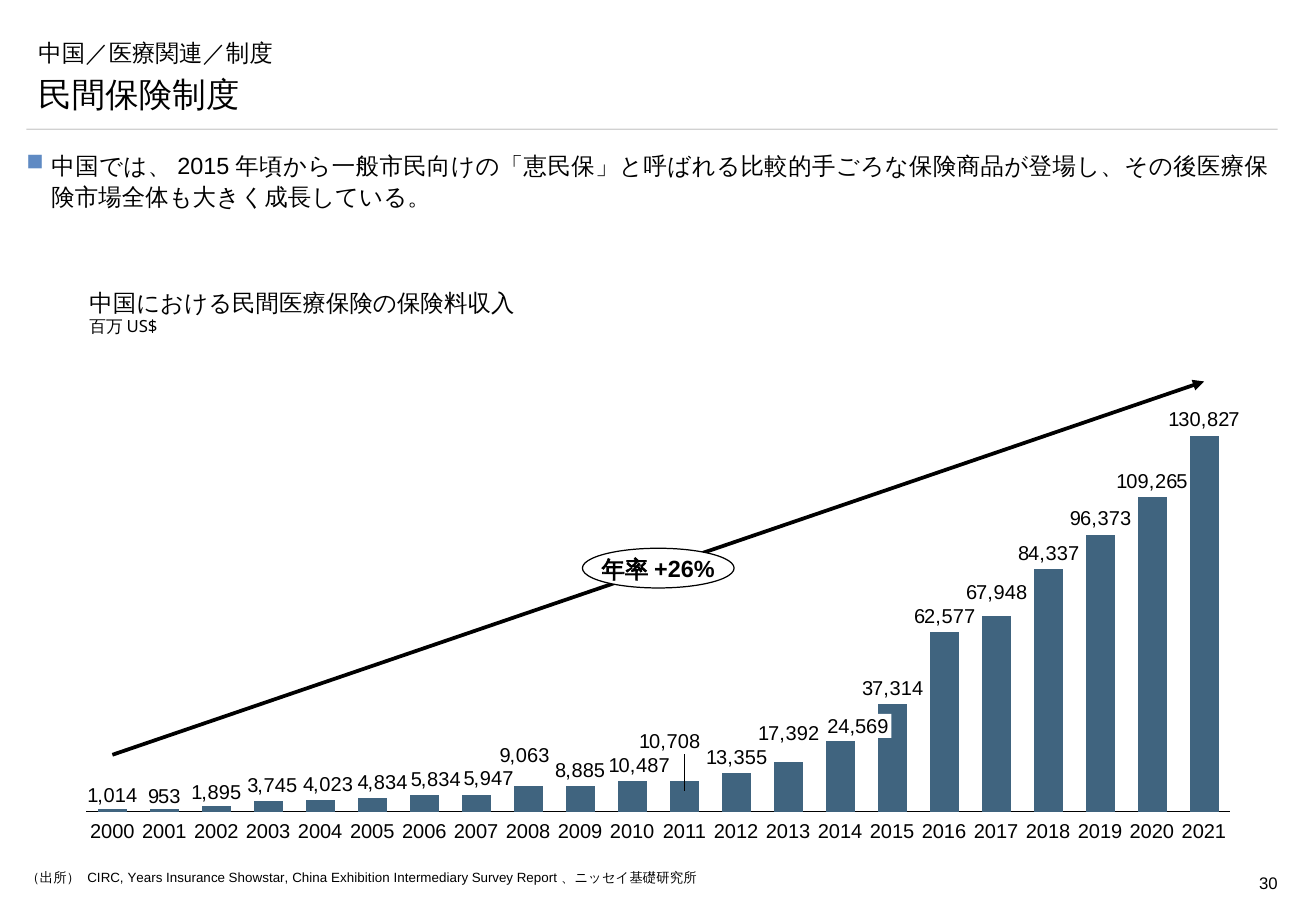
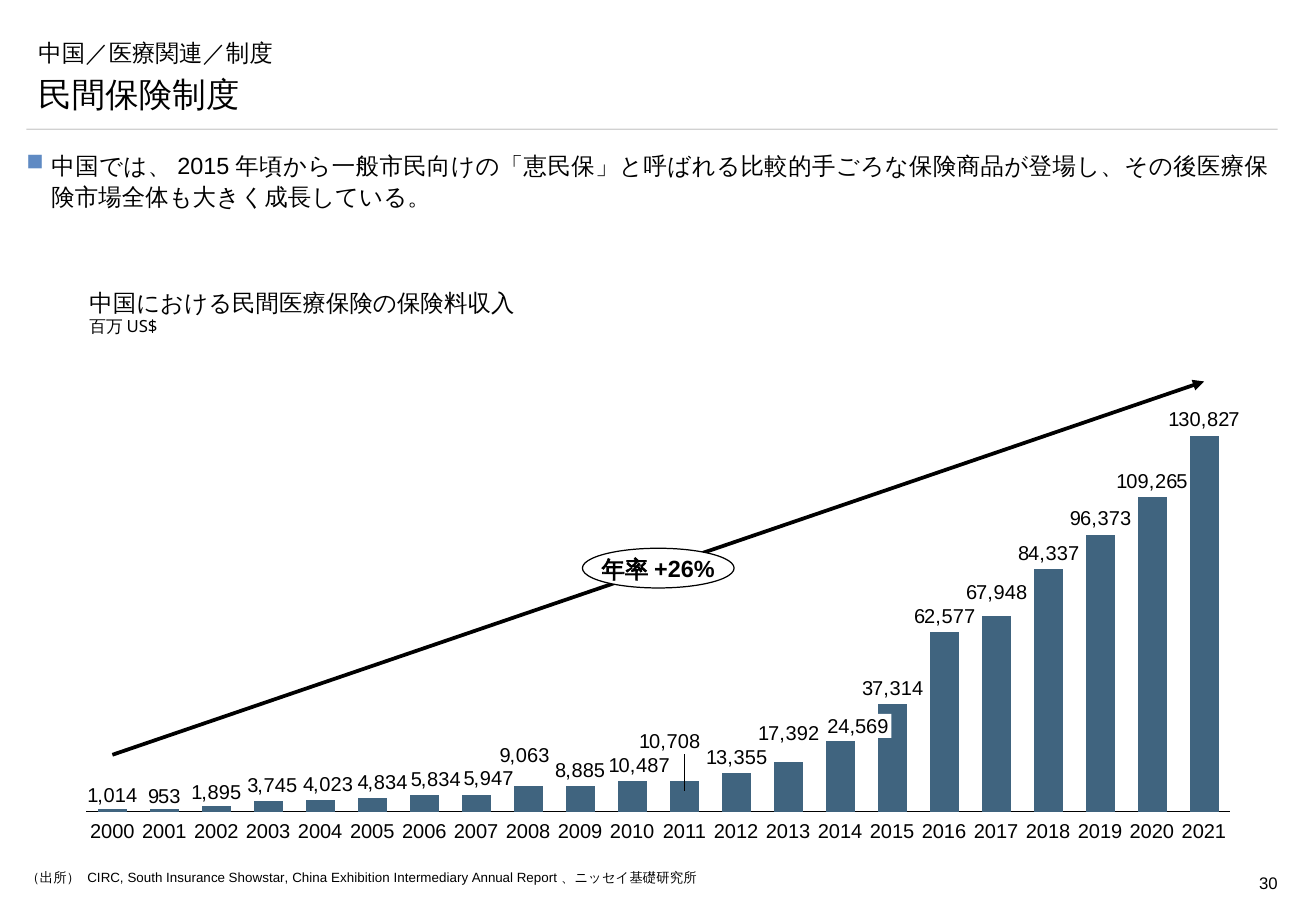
Years: Years -> South (145, 877)
Survey: Survey -> Annual (492, 877)
